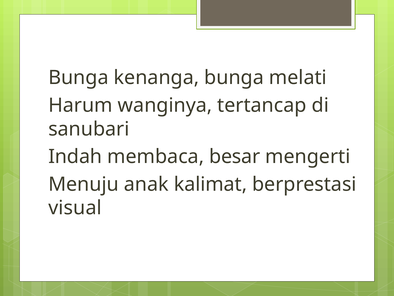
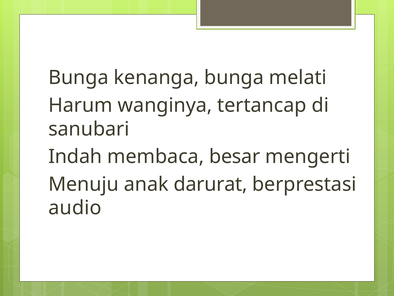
kalimat: kalimat -> darurat (211, 184)
visual: visual -> audio (75, 208)
